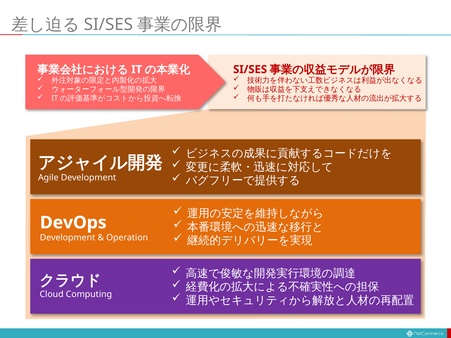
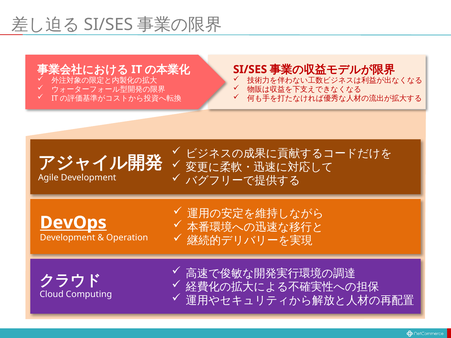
DevOps underline: none -> present (73, 223)
